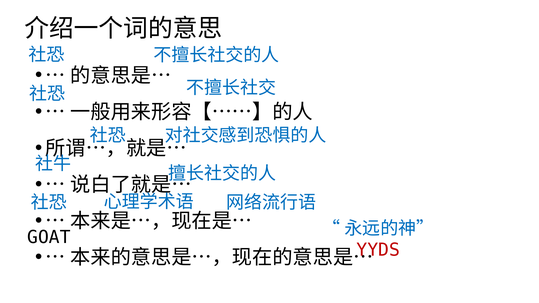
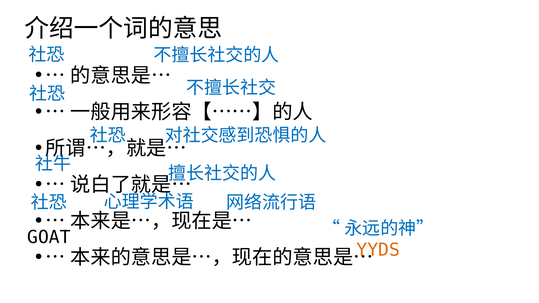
YYDS colour: red -> orange (378, 250)
